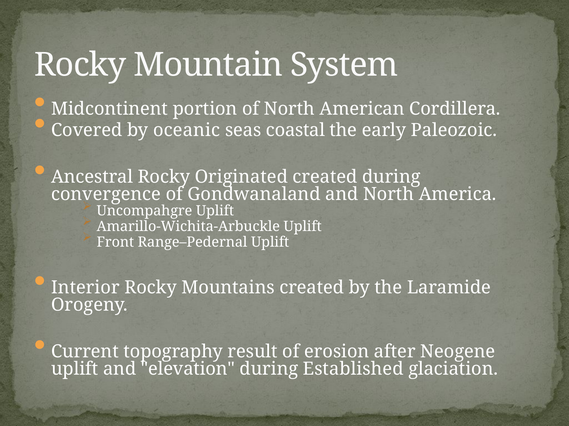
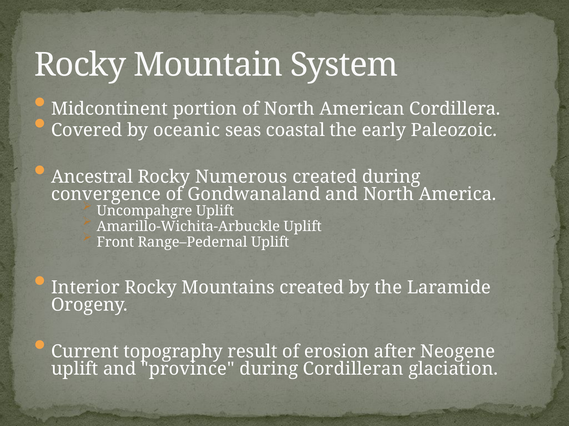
Originated: Originated -> Numerous (241, 177)
elevation: elevation -> province (188, 370)
Established: Established -> Cordilleran (353, 370)
